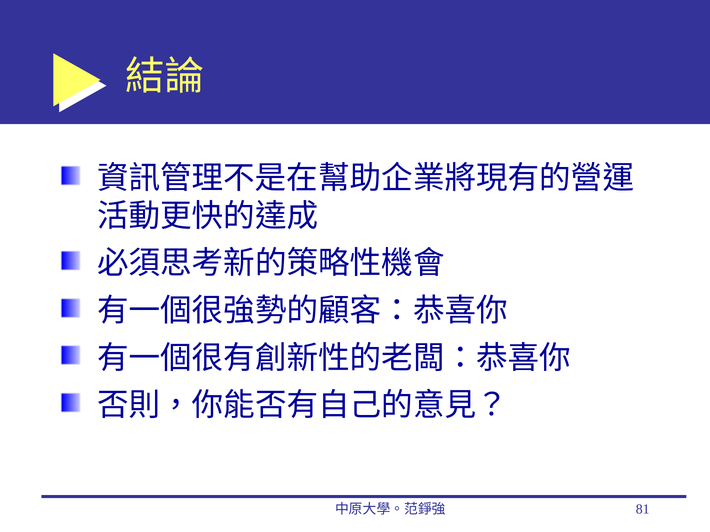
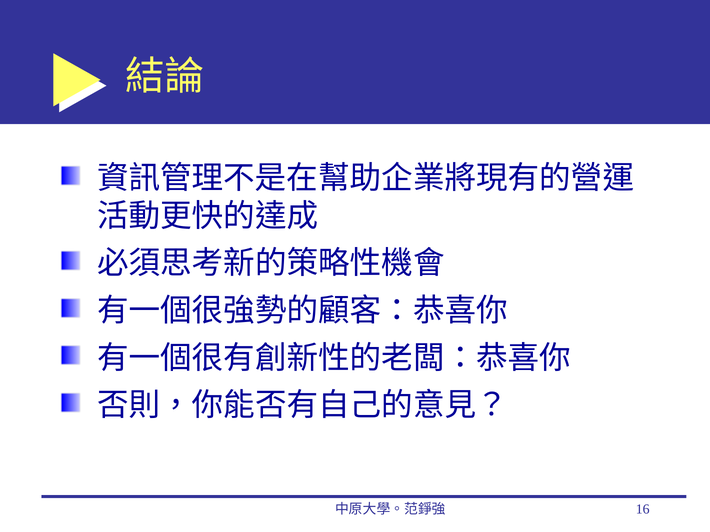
81: 81 -> 16 (643, 510)
